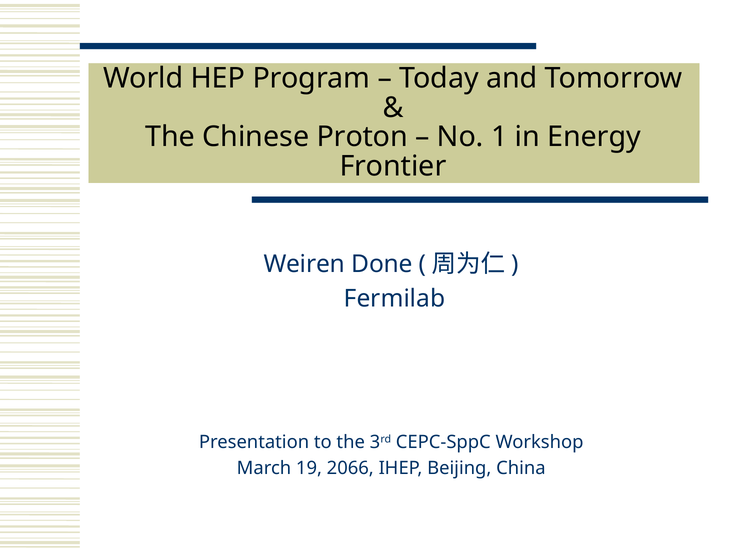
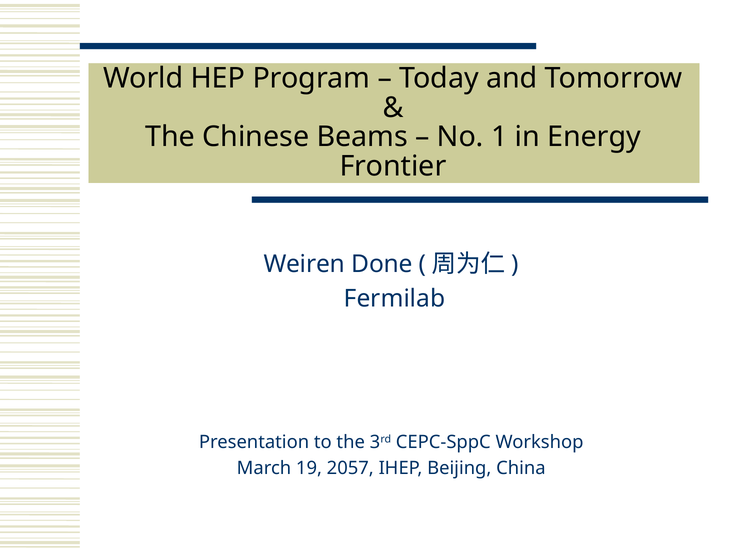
Proton: Proton -> Beams (362, 137)
2066: 2066 -> 2057 (350, 468)
